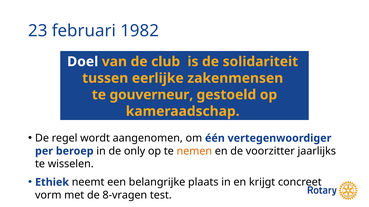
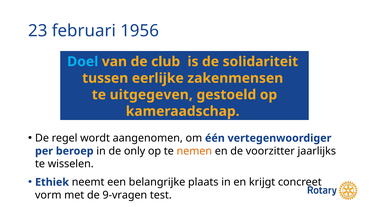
1982: 1982 -> 1956 (140, 31)
Doel colour: white -> light blue (83, 62)
gouverneur: gouverneur -> uitgegeven (151, 95)
8-vragen: 8-vragen -> 9-vragen (125, 196)
